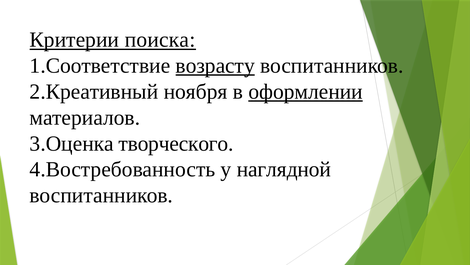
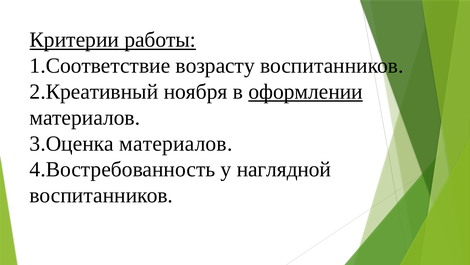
поиска: поиска -> работы (160, 40)
возрасту underline: present -> none (215, 66)
3.Оценка творческого: творческого -> материалов (176, 143)
